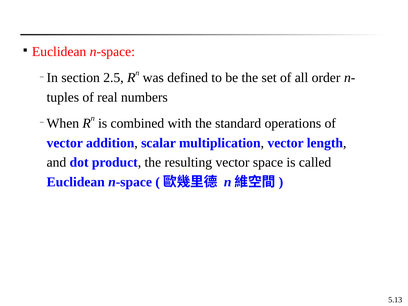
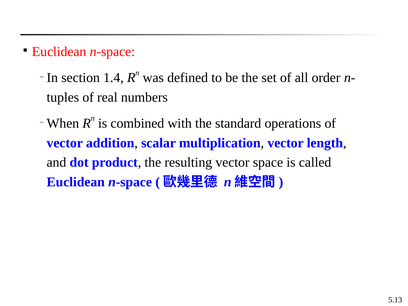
2.5: 2.5 -> 1.4 (113, 78)
